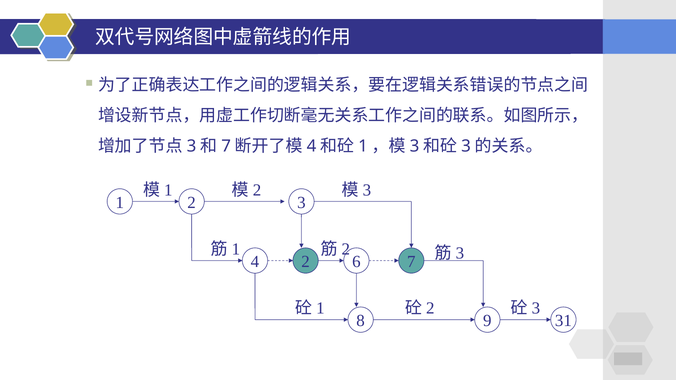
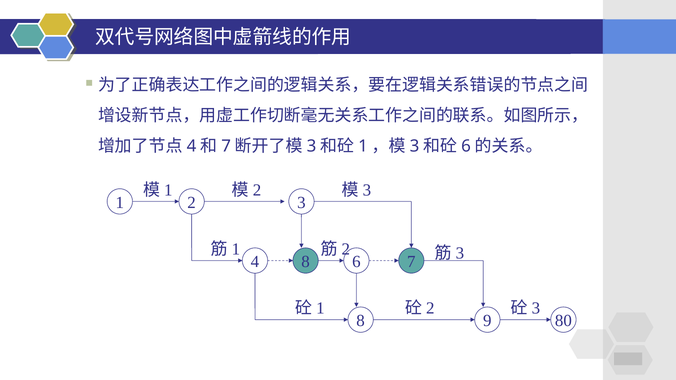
3: 3 -> 4 (191, 146)
4: 4 -> 3 (311, 146)
3: 3 -> 6 (466, 146)
4 2: 2 -> 8 (306, 262)
31: 31 -> 80 (563, 321)
